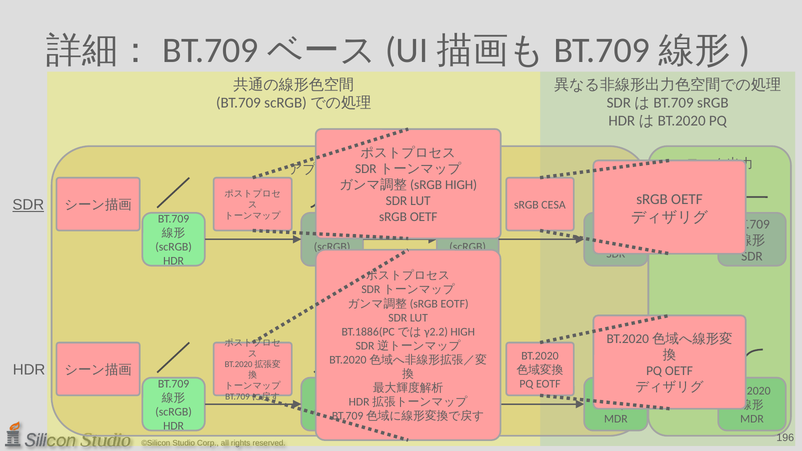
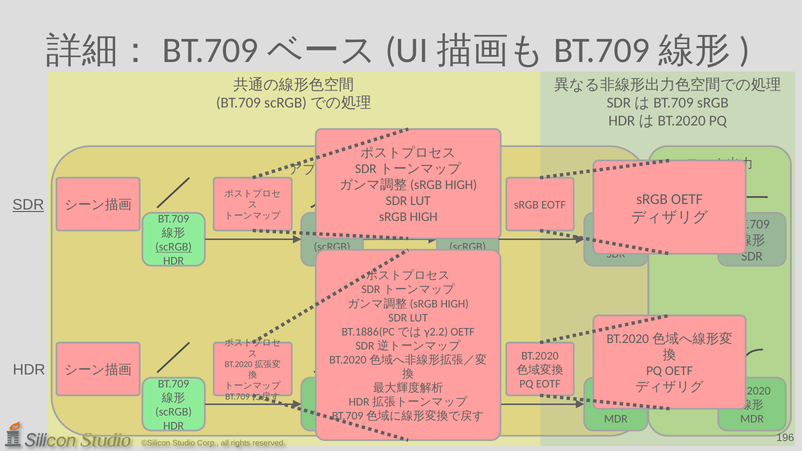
sRGB CESA: CESA -> EOTF (554, 205)
OETF: OETF -> HIGH (424, 217)
scRGB underline: none -> present (174, 247)
EOTF: EOTF -> HIGH (455, 304)
HIGH: HIGH -> OETF (463, 332)
